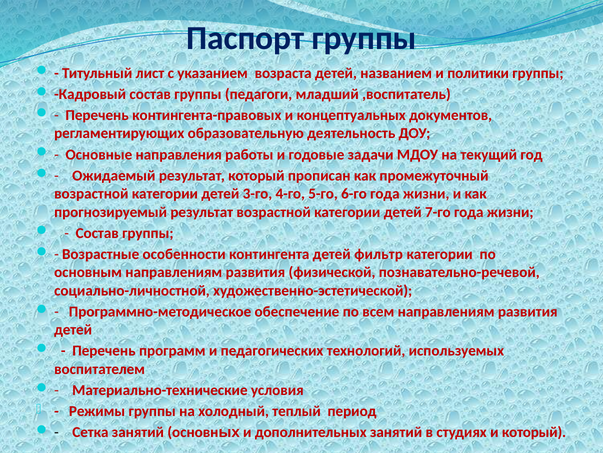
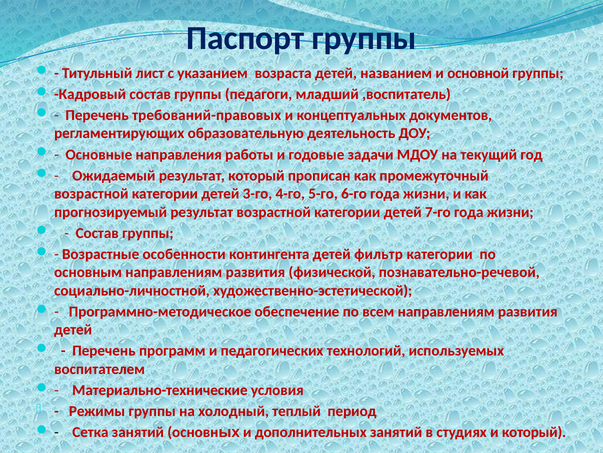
политики: политики -> основной (478, 73)
контингента-правовых: контингента-правовых -> требований-правовых (207, 115)
